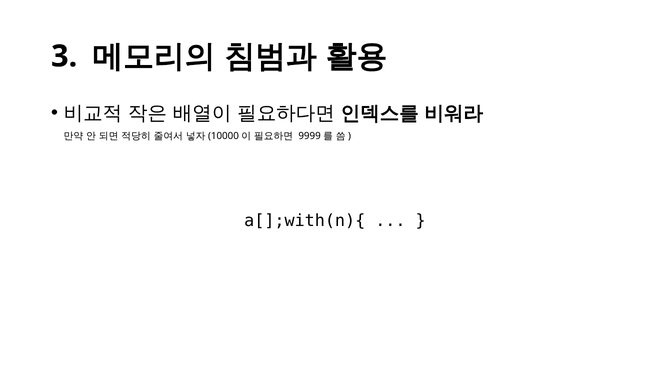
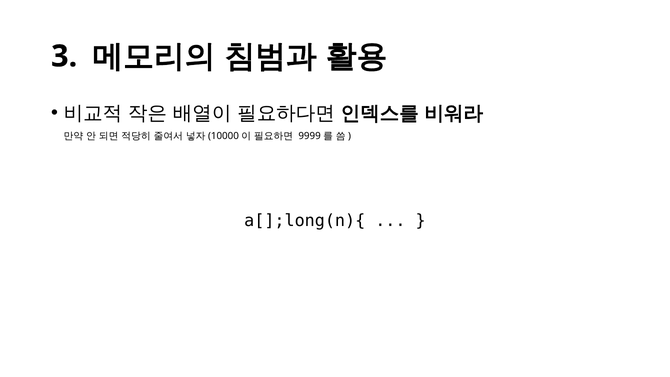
a[];with(n){: a[];with(n){ -> a[];long(n){ (305, 221)
